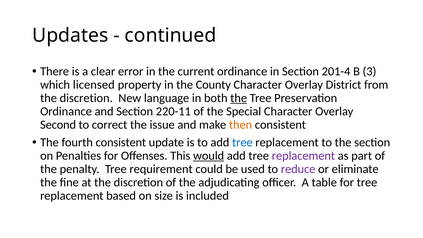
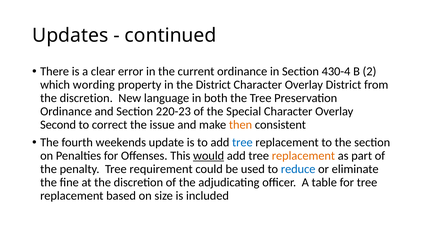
201-4: 201-4 -> 430-4 (336, 71)
3: 3 -> 2 (370, 71)
licensed: licensed -> wording (94, 85)
the County: County -> District (213, 85)
the underline: present -> none (239, 98)
220-11: 220-11 -> 220-23 (173, 111)
fourth consistent: consistent -> weekends (121, 142)
replacement colour: purple -> orange (303, 156)
reduce colour: purple -> blue (298, 169)
